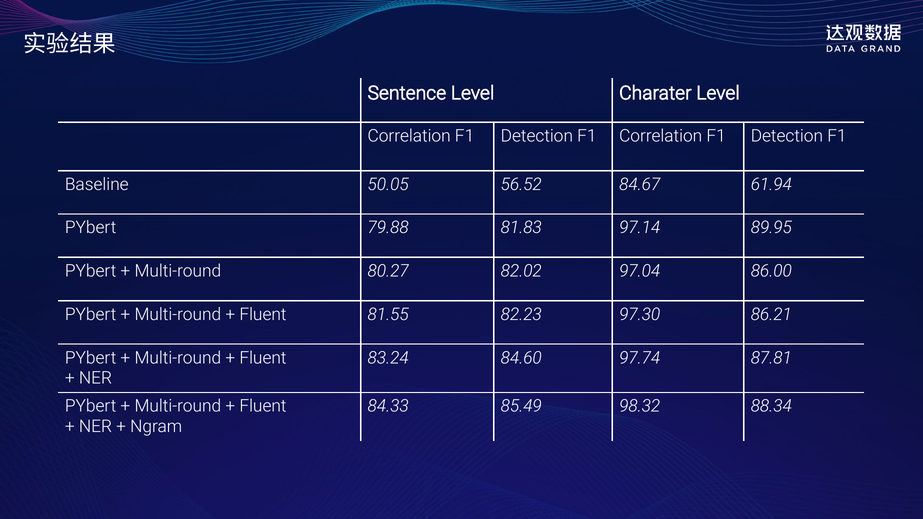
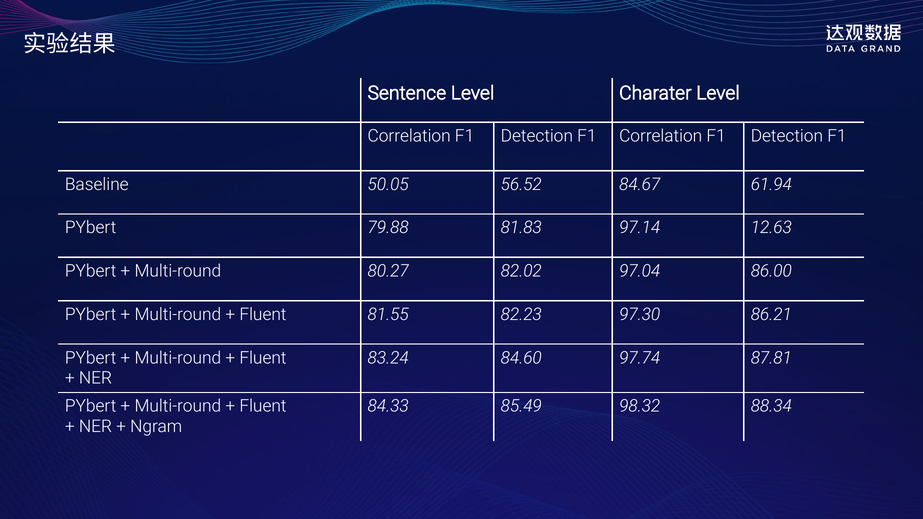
89.95: 89.95 -> 12.63 (771, 228)
